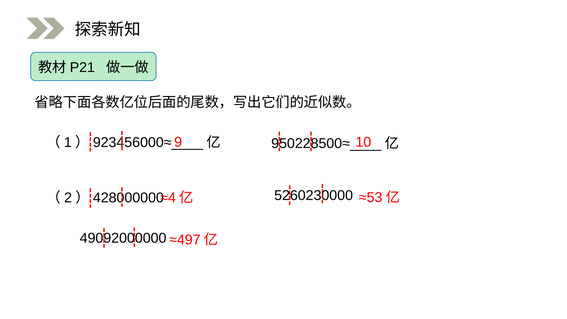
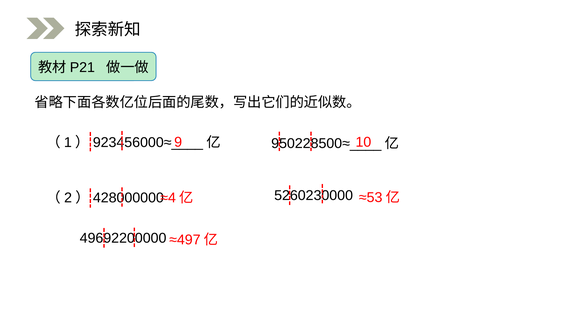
49092000000: 49092000000 -> 49692200000 (123, 238)
